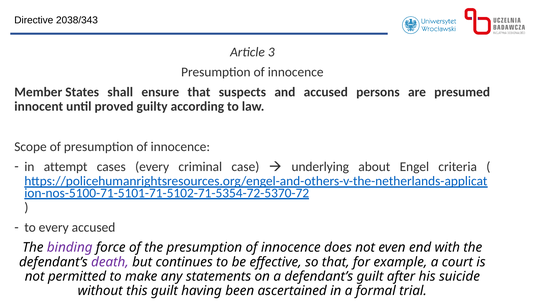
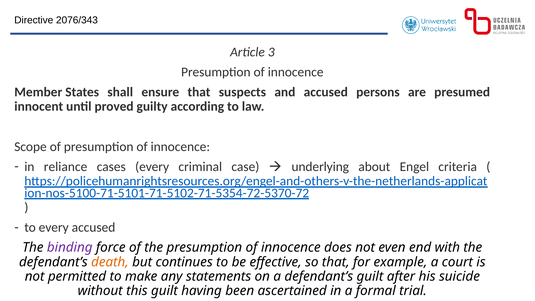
2038/343: 2038/343 -> 2076/343 (77, 20)
attempt: attempt -> reliance (66, 167)
death colour: purple -> orange (110, 262)
